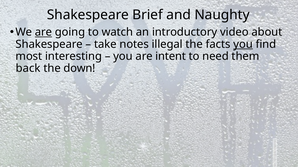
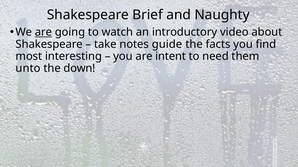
illegal: illegal -> guide (167, 44)
you underline: present -> none (243, 44)
back: back -> unto (28, 68)
